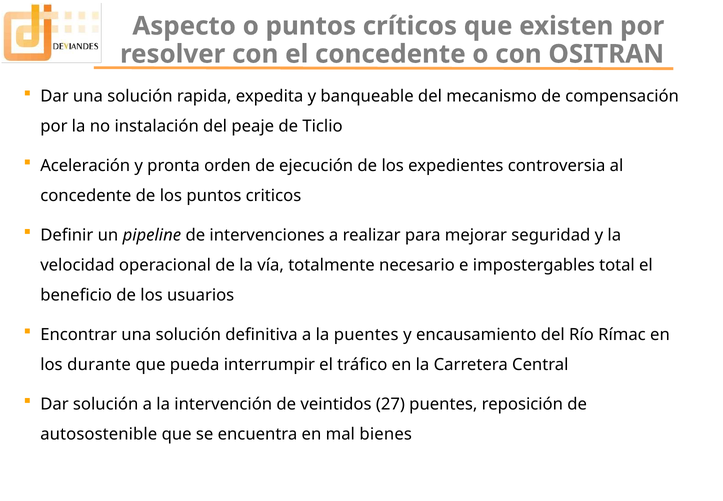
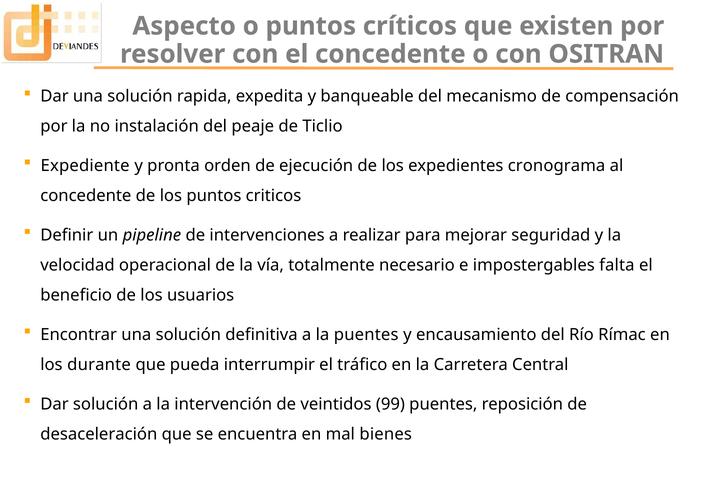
Aceleración: Aceleración -> Expediente (85, 166)
controversia: controversia -> cronograma (557, 166)
total: total -> falta (617, 265)
27: 27 -> 99 (390, 404)
autosostenible: autosostenible -> desaceleración (99, 434)
